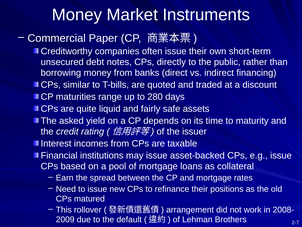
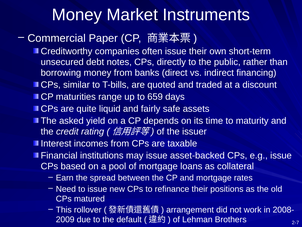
280: 280 -> 659 (155, 97)
